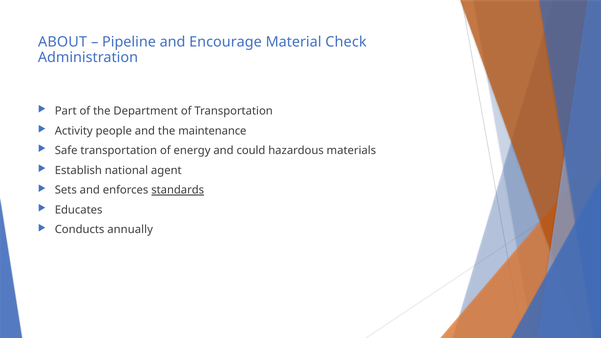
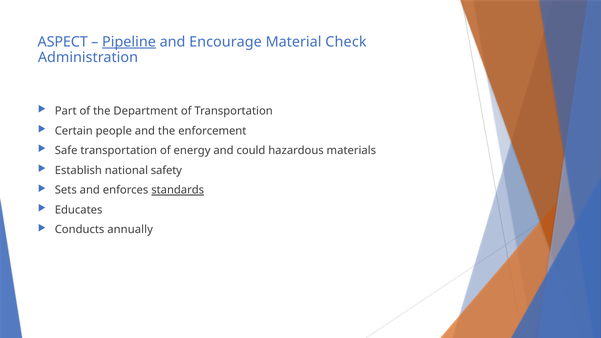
ABOUT: ABOUT -> ASPECT (63, 42)
Pipeline underline: none -> present (129, 42)
Activity: Activity -> Certain (74, 131)
maintenance: maintenance -> enforcement (212, 131)
agent: agent -> safety (166, 170)
